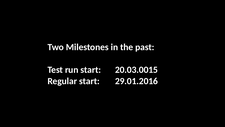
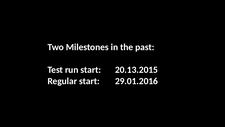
20.03.0015: 20.03.0015 -> 20.13.2015 (136, 70)
